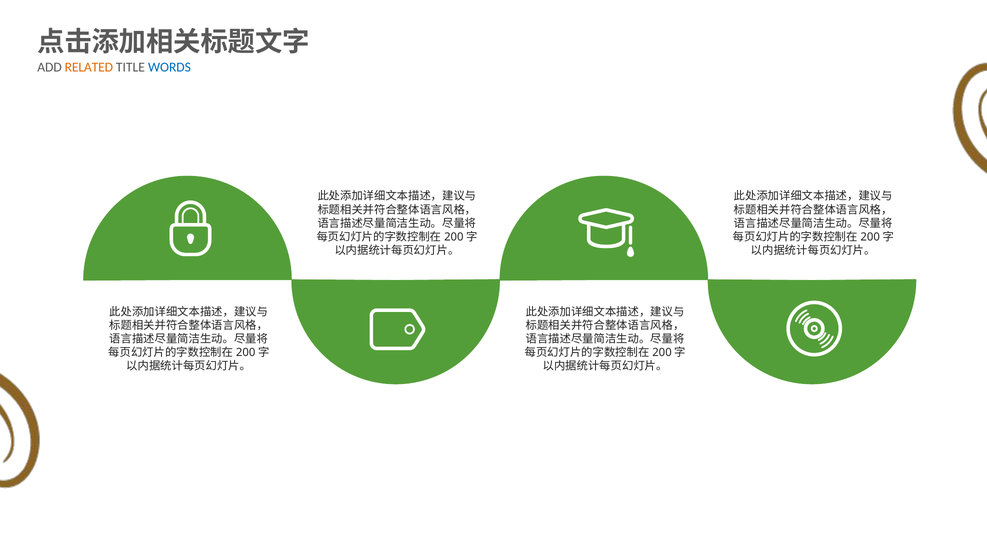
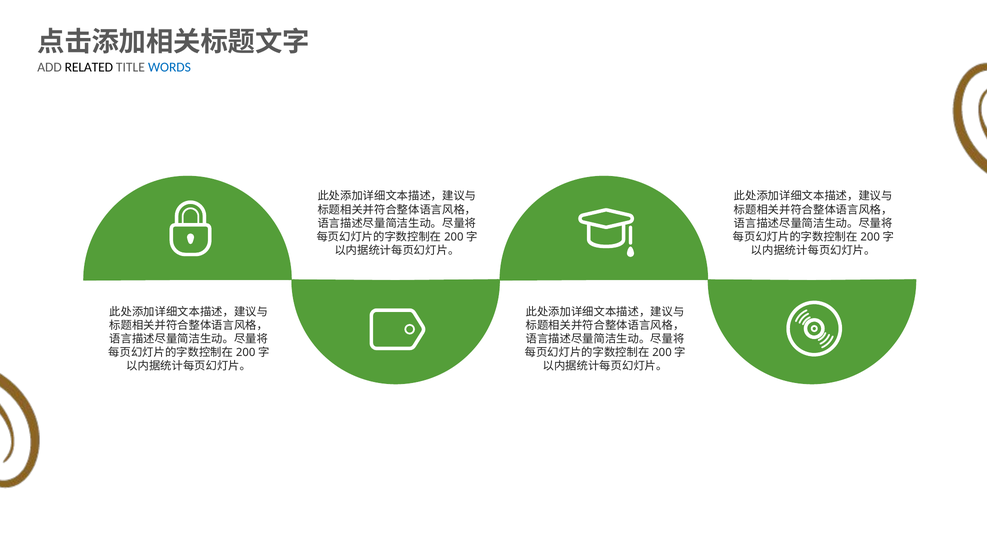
RELATED colour: orange -> black (89, 68)
